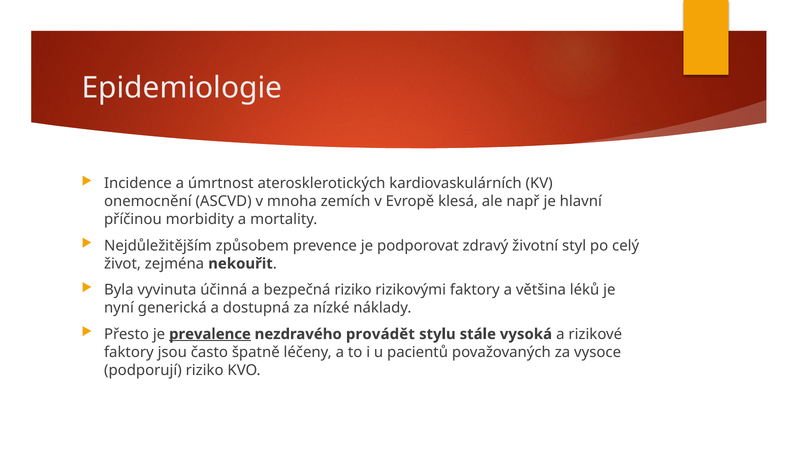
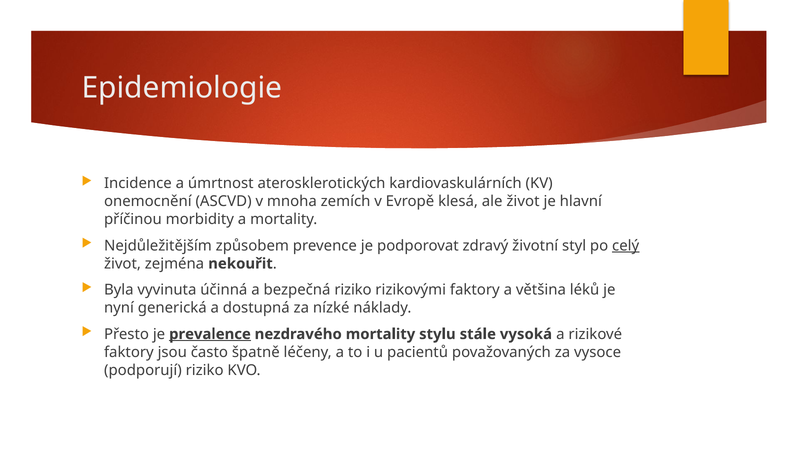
ale např: např -> život (523, 201)
celý underline: none -> present (626, 246)
nezdravého provádět: provádět -> mortality (380, 334)
